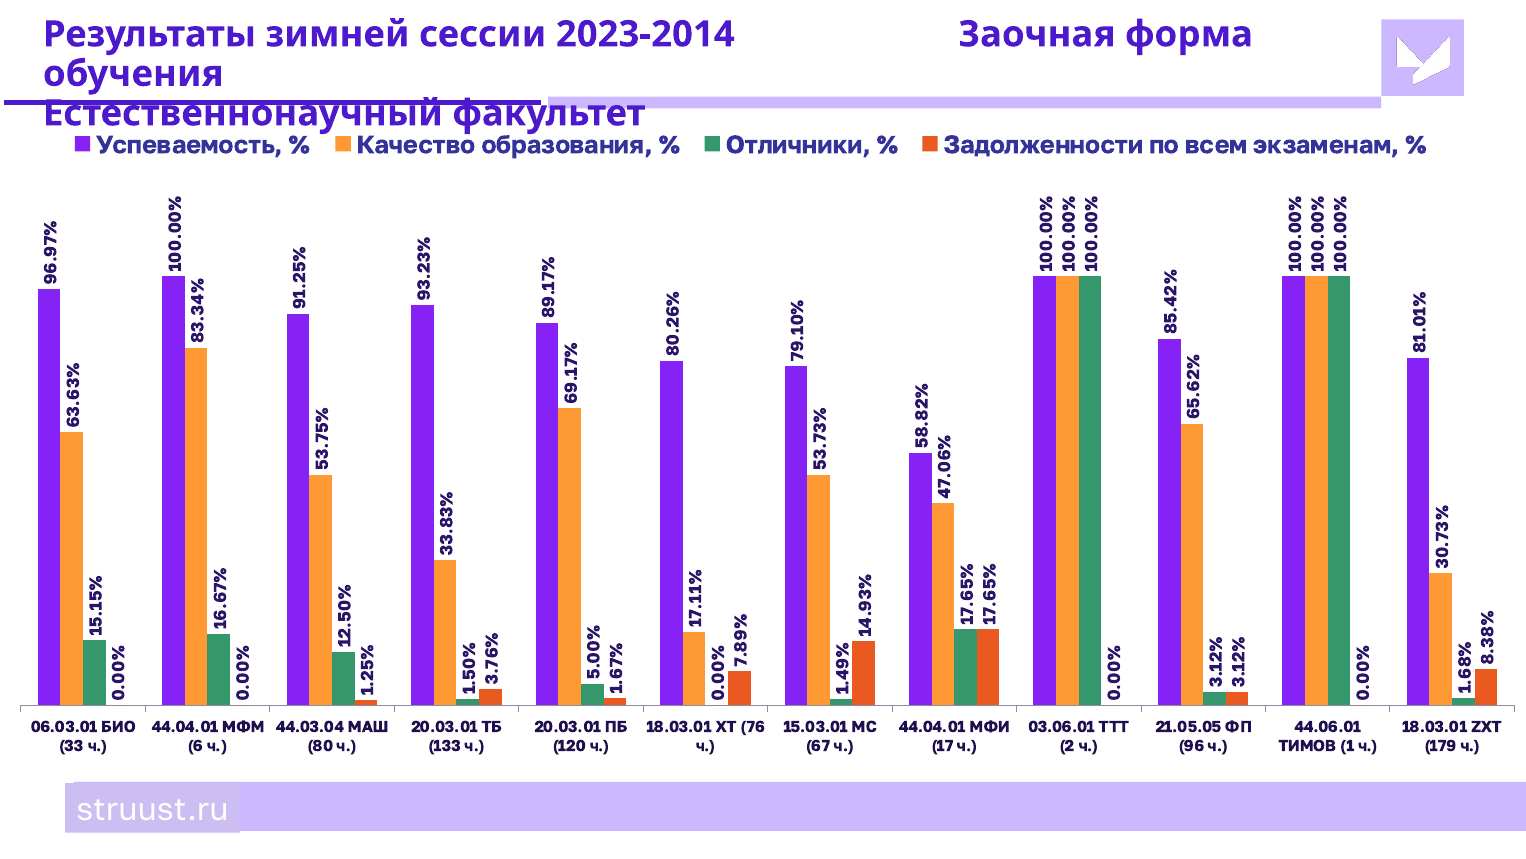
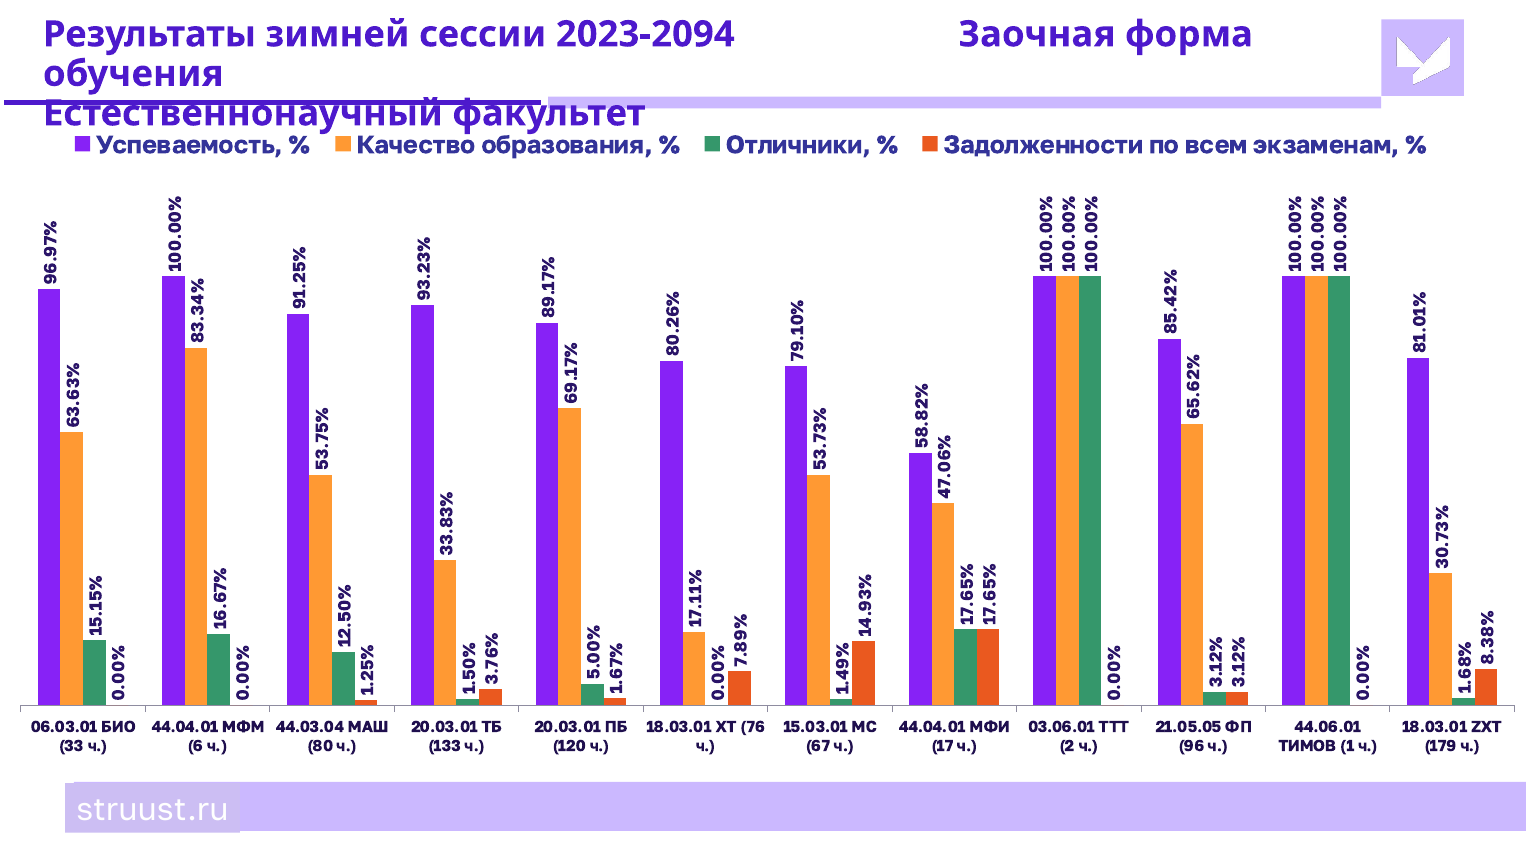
2023-2014: 2023-2014 -> 2023-2094 (645, 34)
